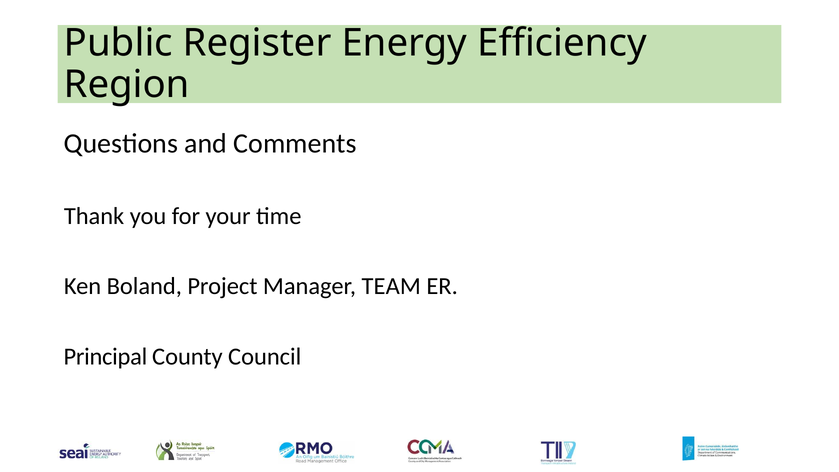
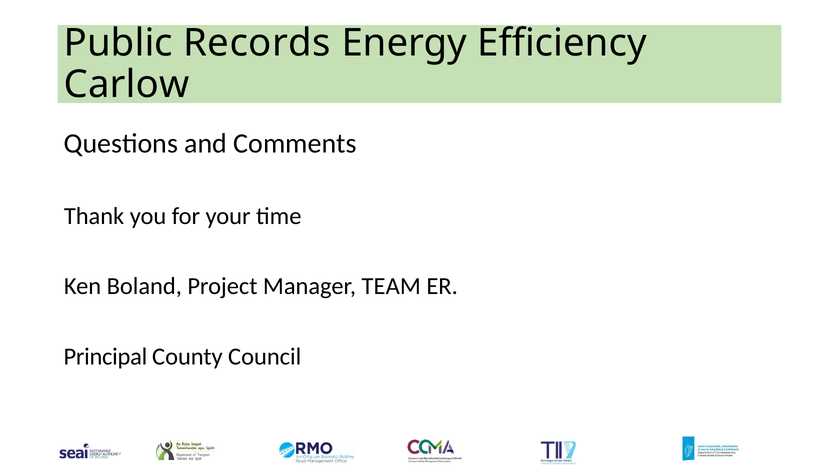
Register: Register -> Records (257, 43)
Region: Region -> Carlow (127, 85)
